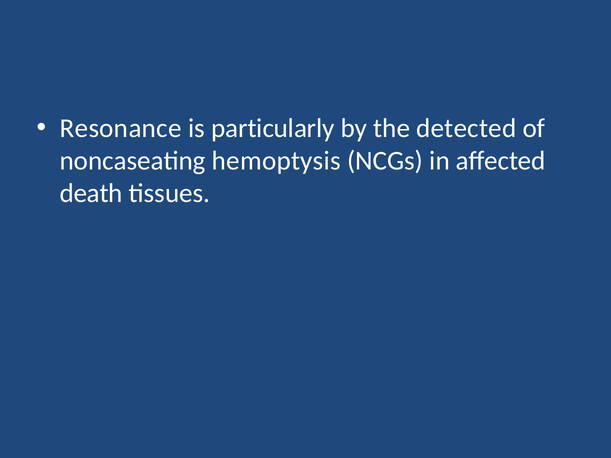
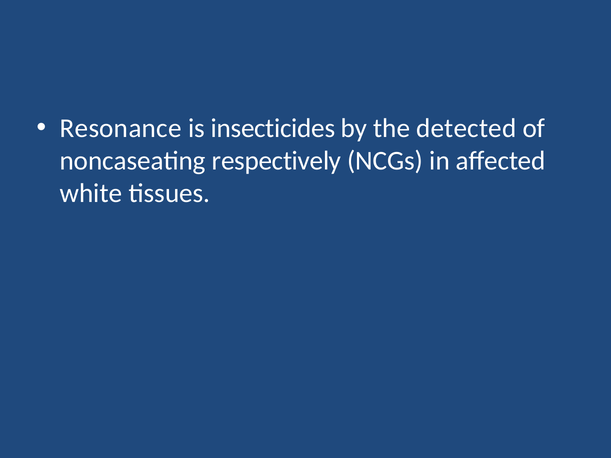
particularly: particularly -> insecticides (273, 128)
hemoptysis: hemoptysis -> respectively (277, 161)
death: death -> white (91, 193)
